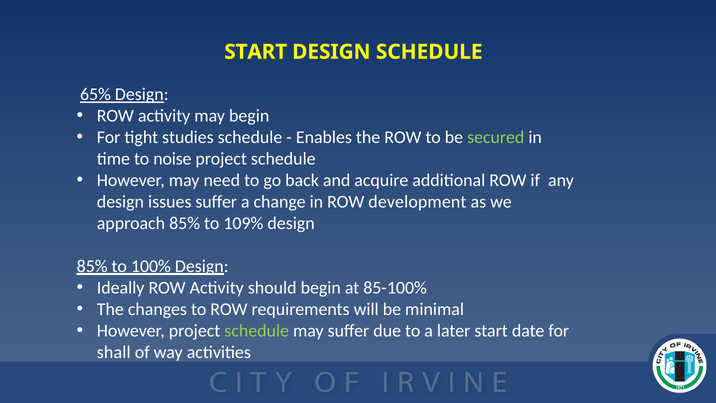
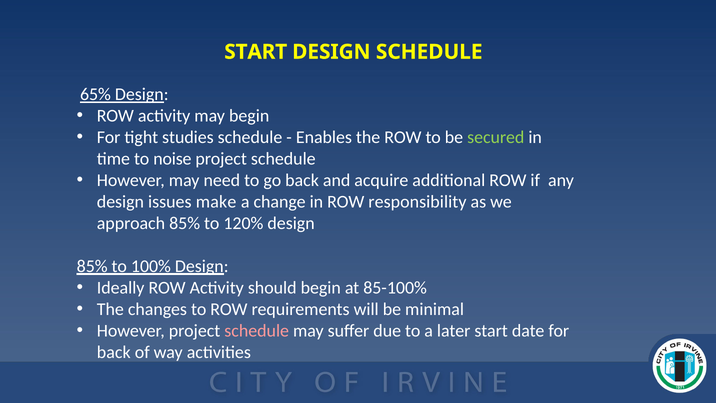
issues suffer: suffer -> make (216, 202)
development: development -> responsibility (417, 202)
109%: 109% -> 120% (243, 223)
schedule colour: light green -> pink (257, 331)
shall: shall -> back (114, 352)
